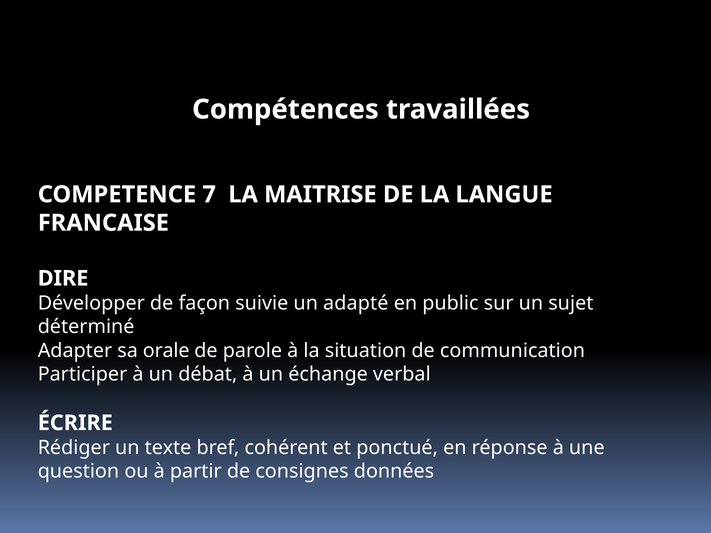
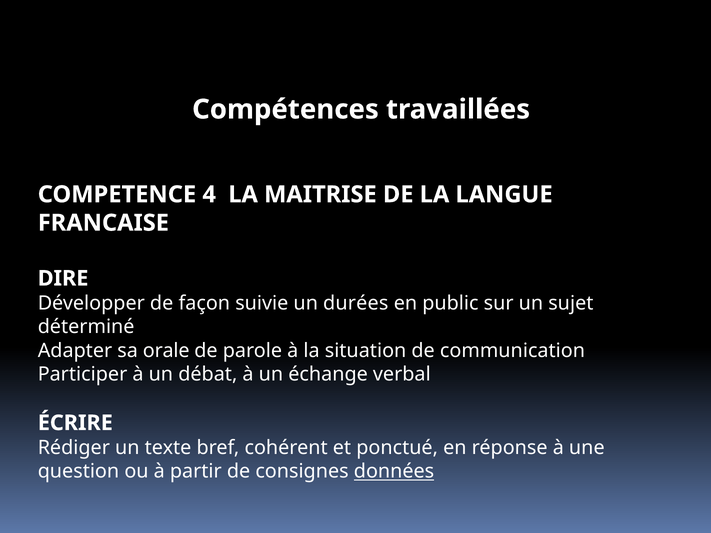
7: 7 -> 4 (209, 195)
adapté: adapté -> durées (356, 303)
données underline: none -> present (394, 472)
